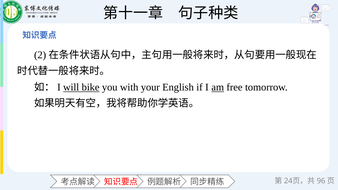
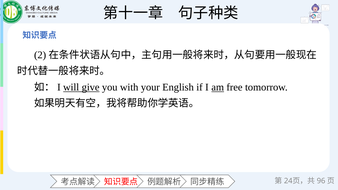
bike: bike -> give (91, 87)
